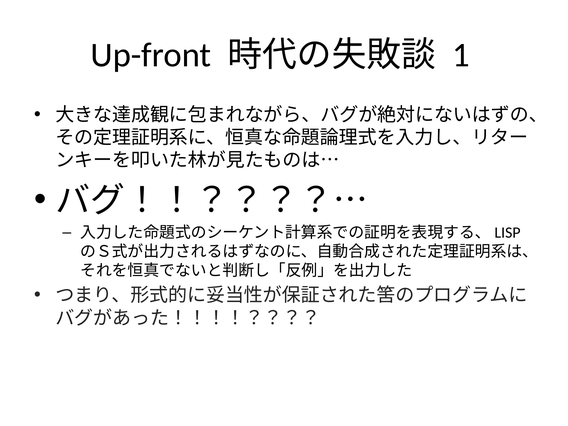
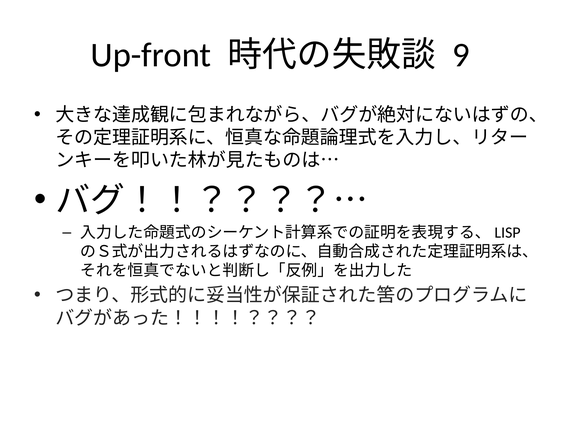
1: 1 -> 9 (461, 55)
